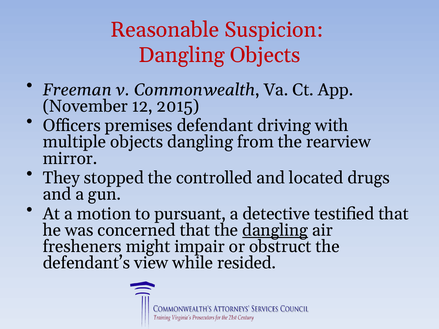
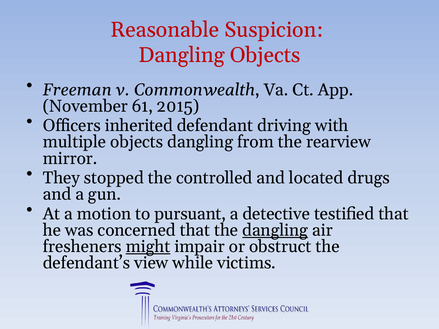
12: 12 -> 61 (142, 106)
premises: premises -> inherited (139, 126)
might underline: none -> present (148, 247)
resided: resided -> victims (247, 263)
